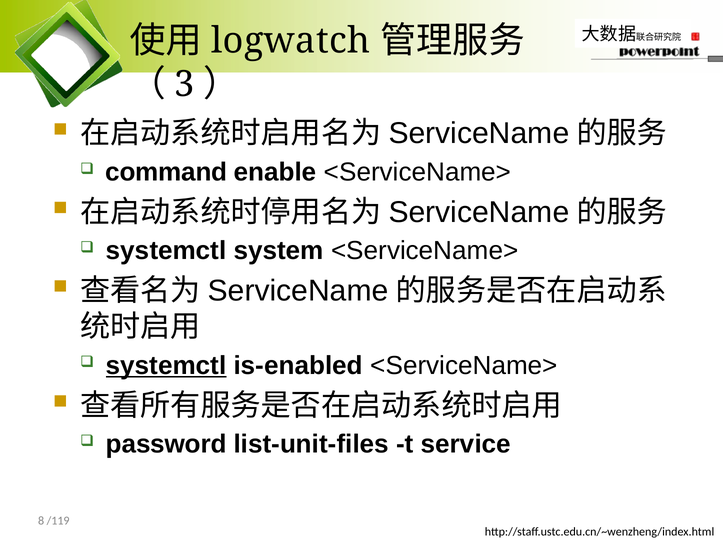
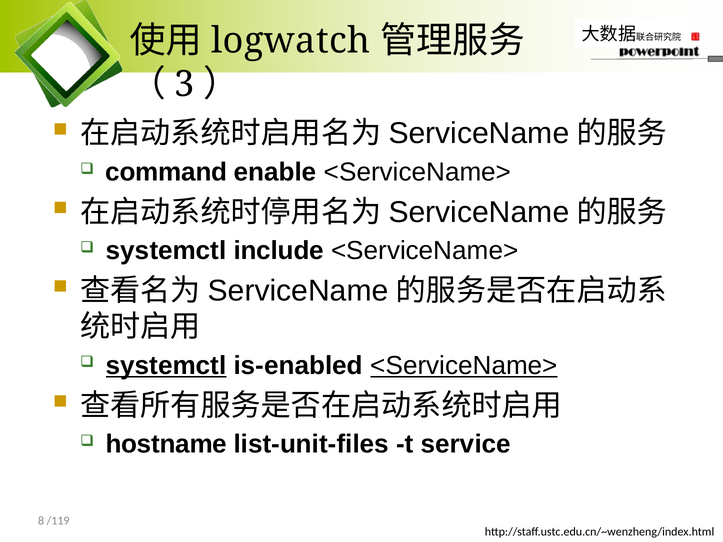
system: system -> include (279, 251)
<ServiceName> underline: none -> present (464, 366)
password: password -> hostname (166, 444)
